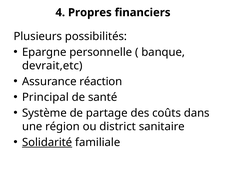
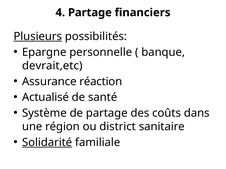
4 Propres: Propres -> Partage (90, 13)
Plusieurs underline: none -> present (38, 36)
Principal: Principal -> Actualisé (46, 98)
